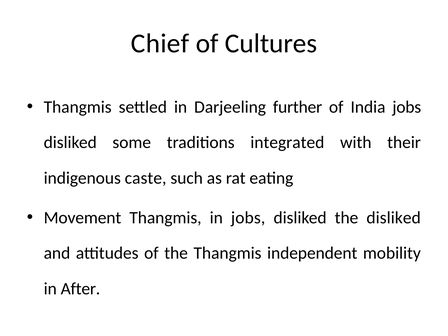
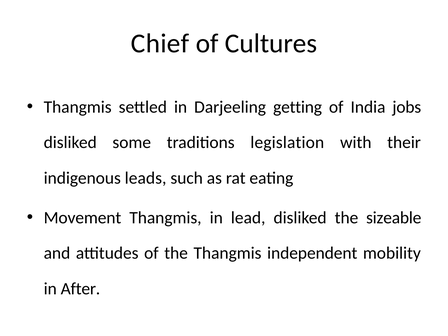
further: further -> getting (298, 107)
integrated: integrated -> legislation (287, 143)
caste: caste -> leads (146, 178)
in jobs: jobs -> lead (248, 218)
the disliked: disliked -> sizeable (394, 218)
